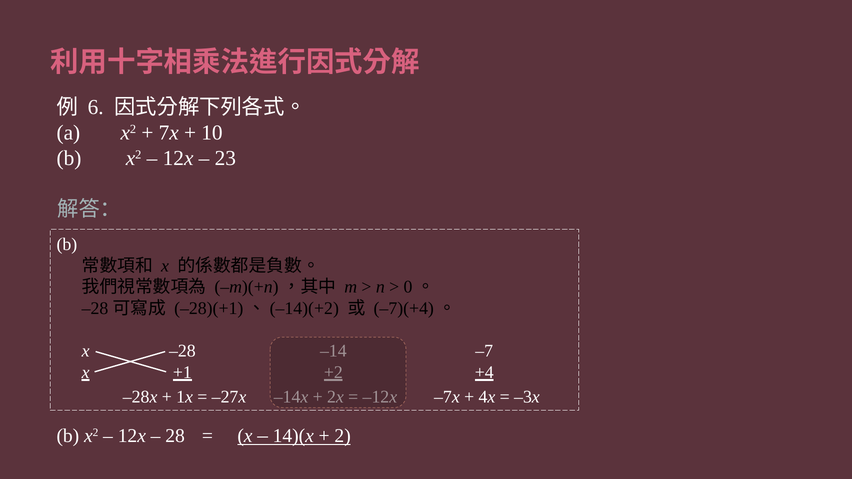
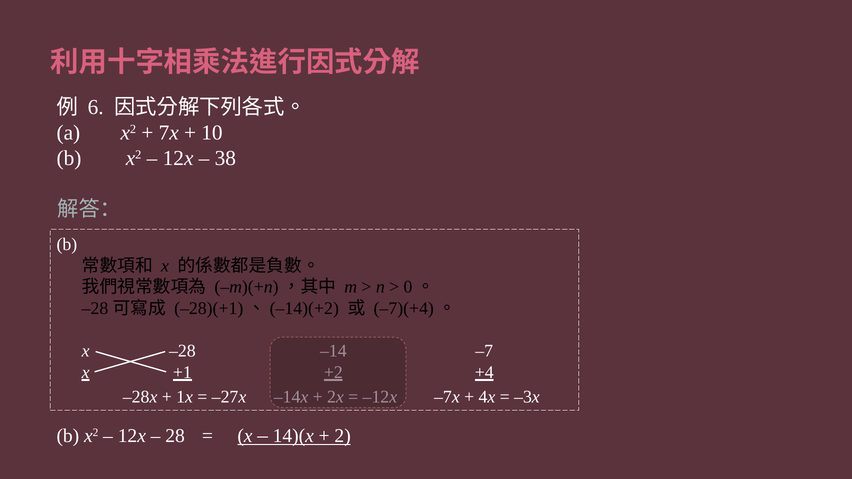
23: 23 -> 38 (225, 158)
